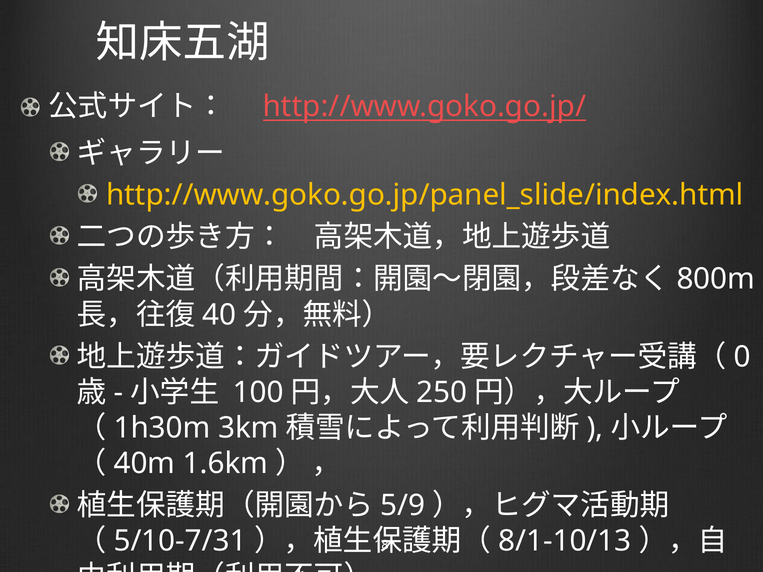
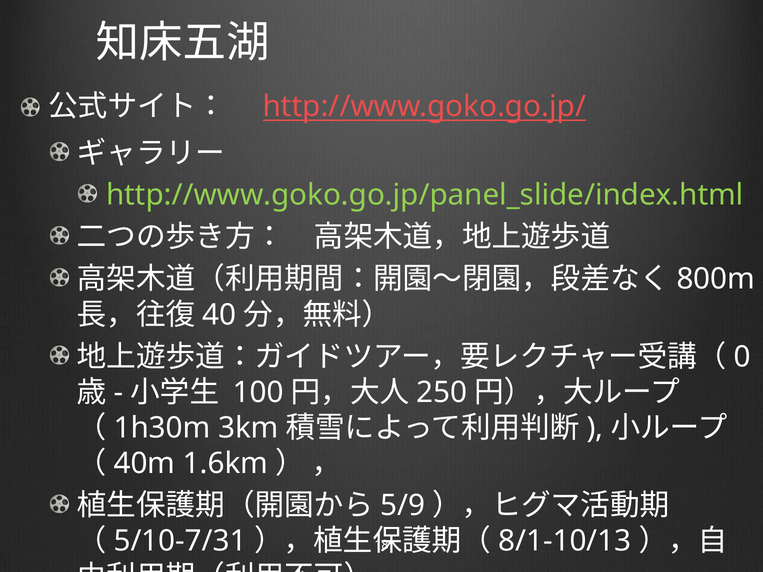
http://www.goko.go.jp/panel_slide/index.html colour: yellow -> light green (425, 195)
